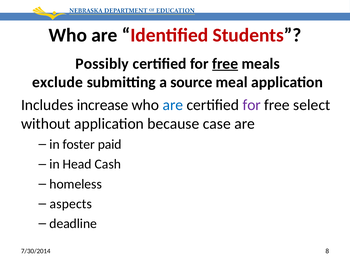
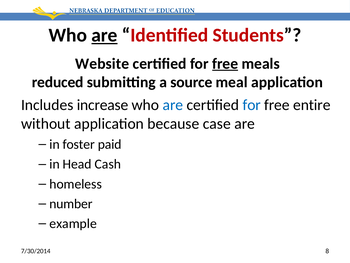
are underline: none -> present (104, 35)
Possibly: Possibly -> Website (102, 64)
exclude: exclude -> reduced (58, 82)
for colour: purple -> blue (252, 105)
select: select -> entire (312, 105)
aspects: aspects -> number (71, 203)
deadline: deadline -> example (73, 223)
